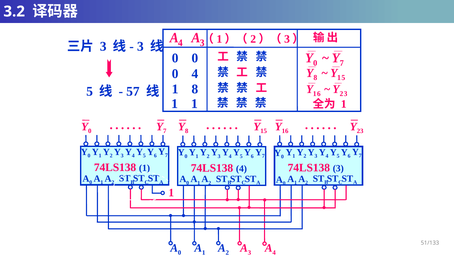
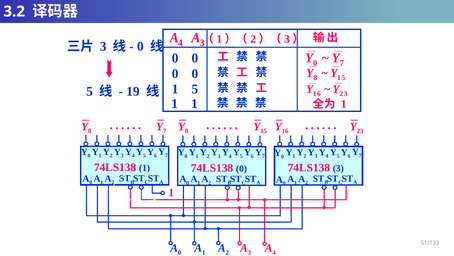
3: 3 -> 0 (140, 46)
4: 4 -> 0 (195, 74)
1 8: 8 -> 5 (195, 89)
57: 57 -> 19 (133, 91)
74LS138 4: 4 -> 0 (241, 168)
